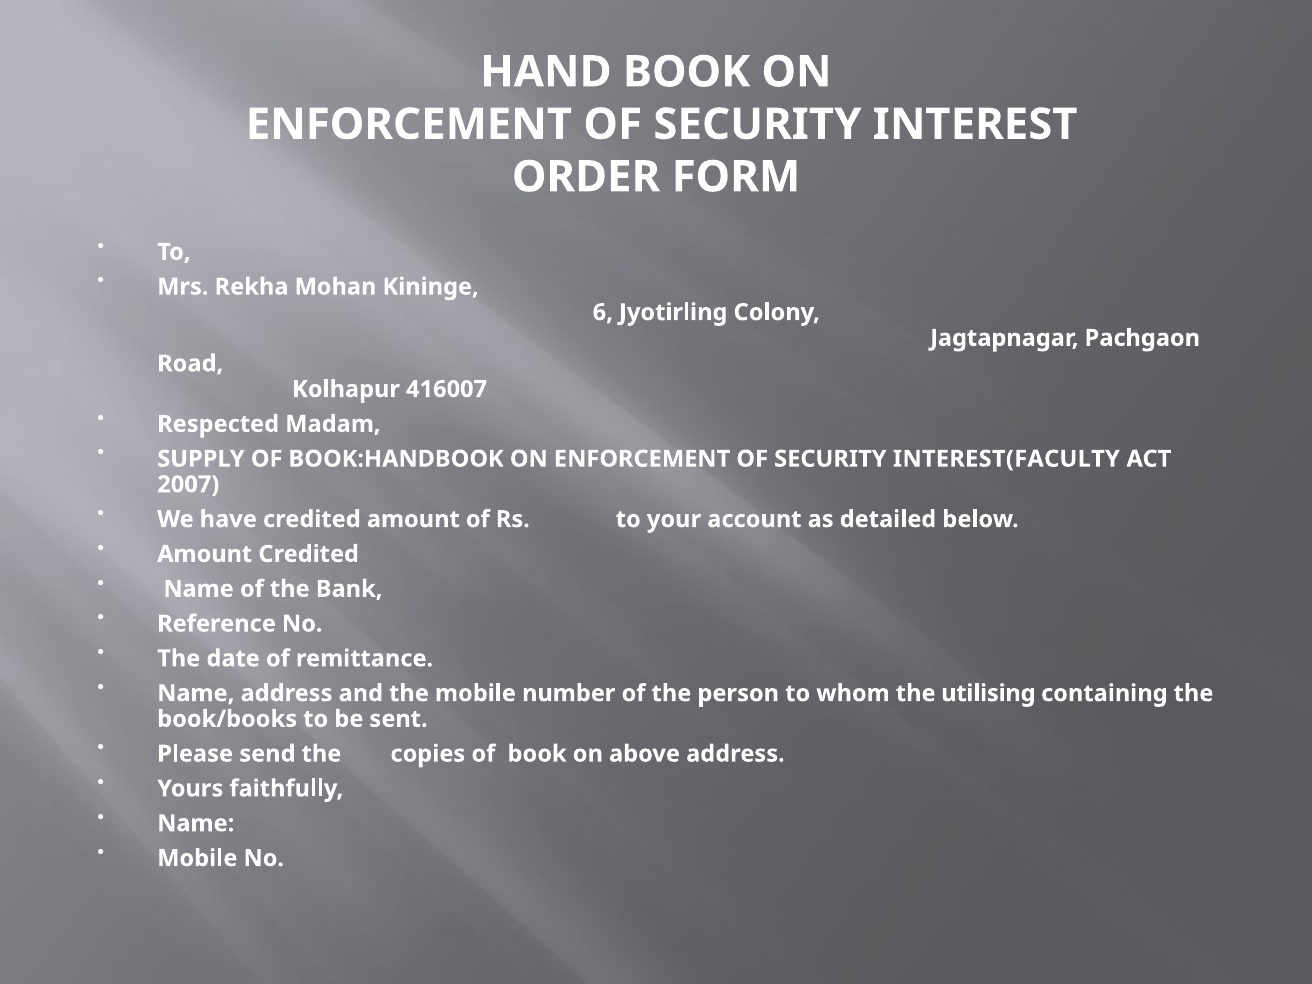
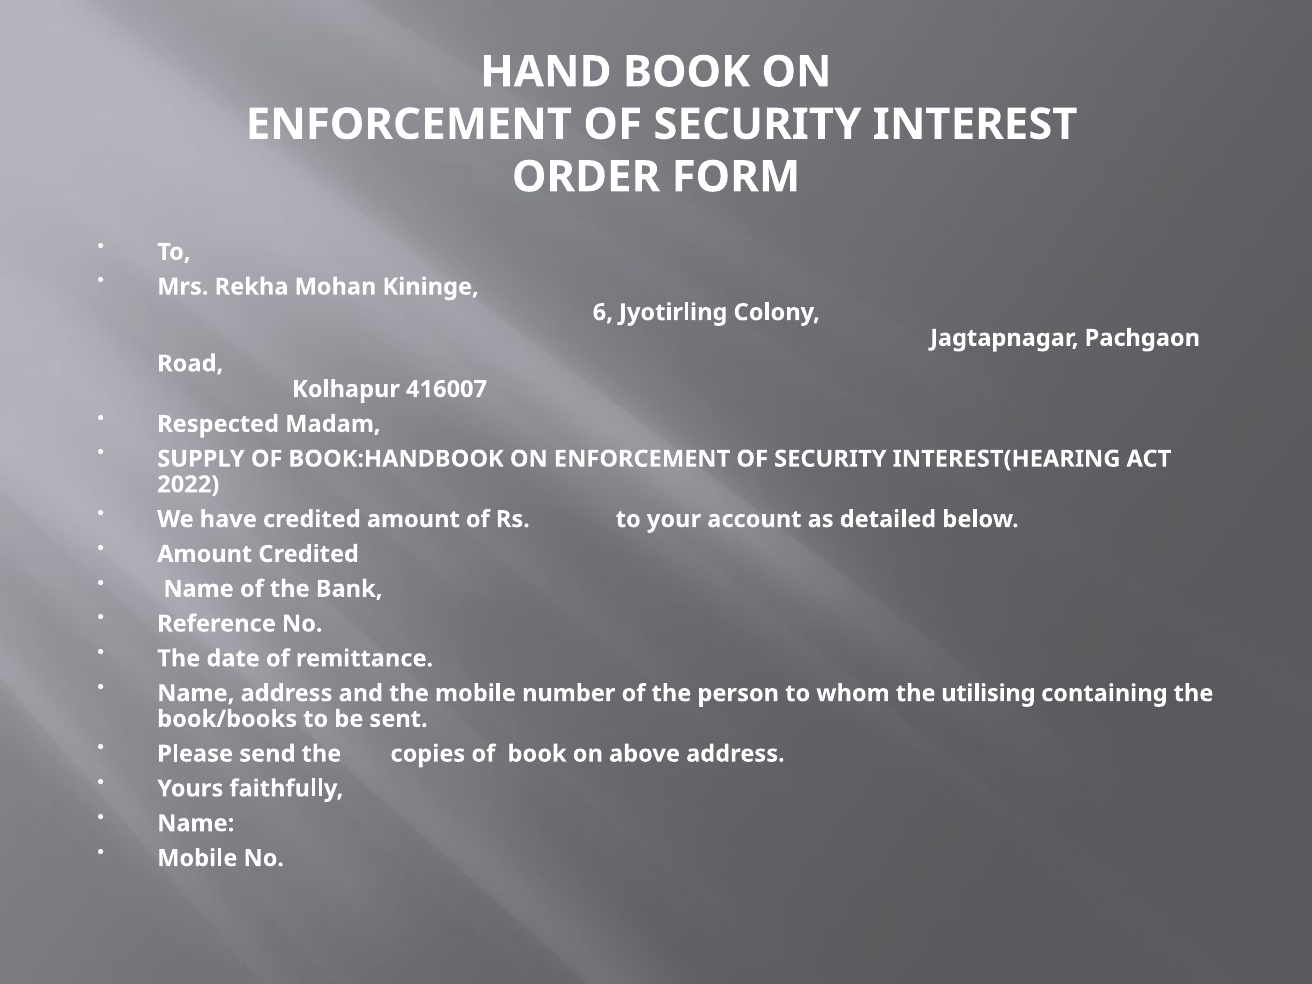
INTEREST(FACULTY: INTEREST(FACULTY -> INTEREST(HEARING (1007, 459)
2007: 2007 -> 2022 (188, 484)
